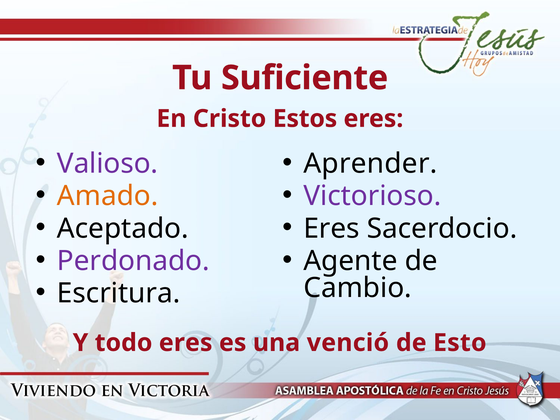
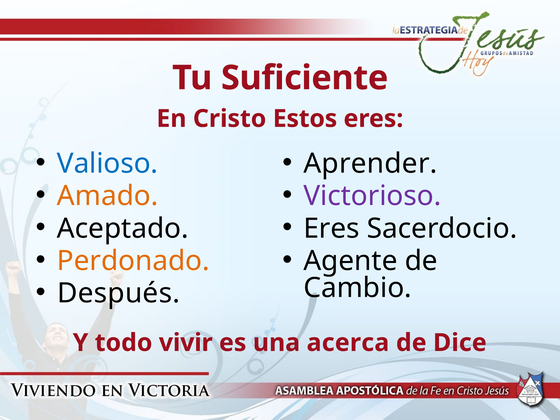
Valioso colour: purple -> blue (108, 163)
Perdonado colour: purple -> orange (133, 261)
Escritura: Escritura -> Después (118, 293)
todo eres: eres -> vivir (186, 343)
venció: venció -> acerca (348, 343)
Esto: Esto -> Dice (460, 343)
